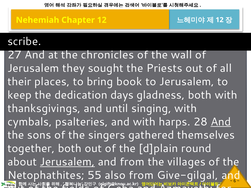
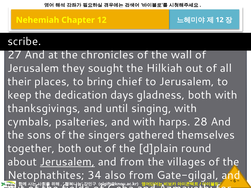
Priests: Priests -> Hilkiah (164, 68)
book: book -> chief (129, 82)
And underline: present -> none (221, 122)
55: 55 -> 34 (95, 175)
Give-gilgal: Give-gilgal -> Gate-gilgal (188, 175)
